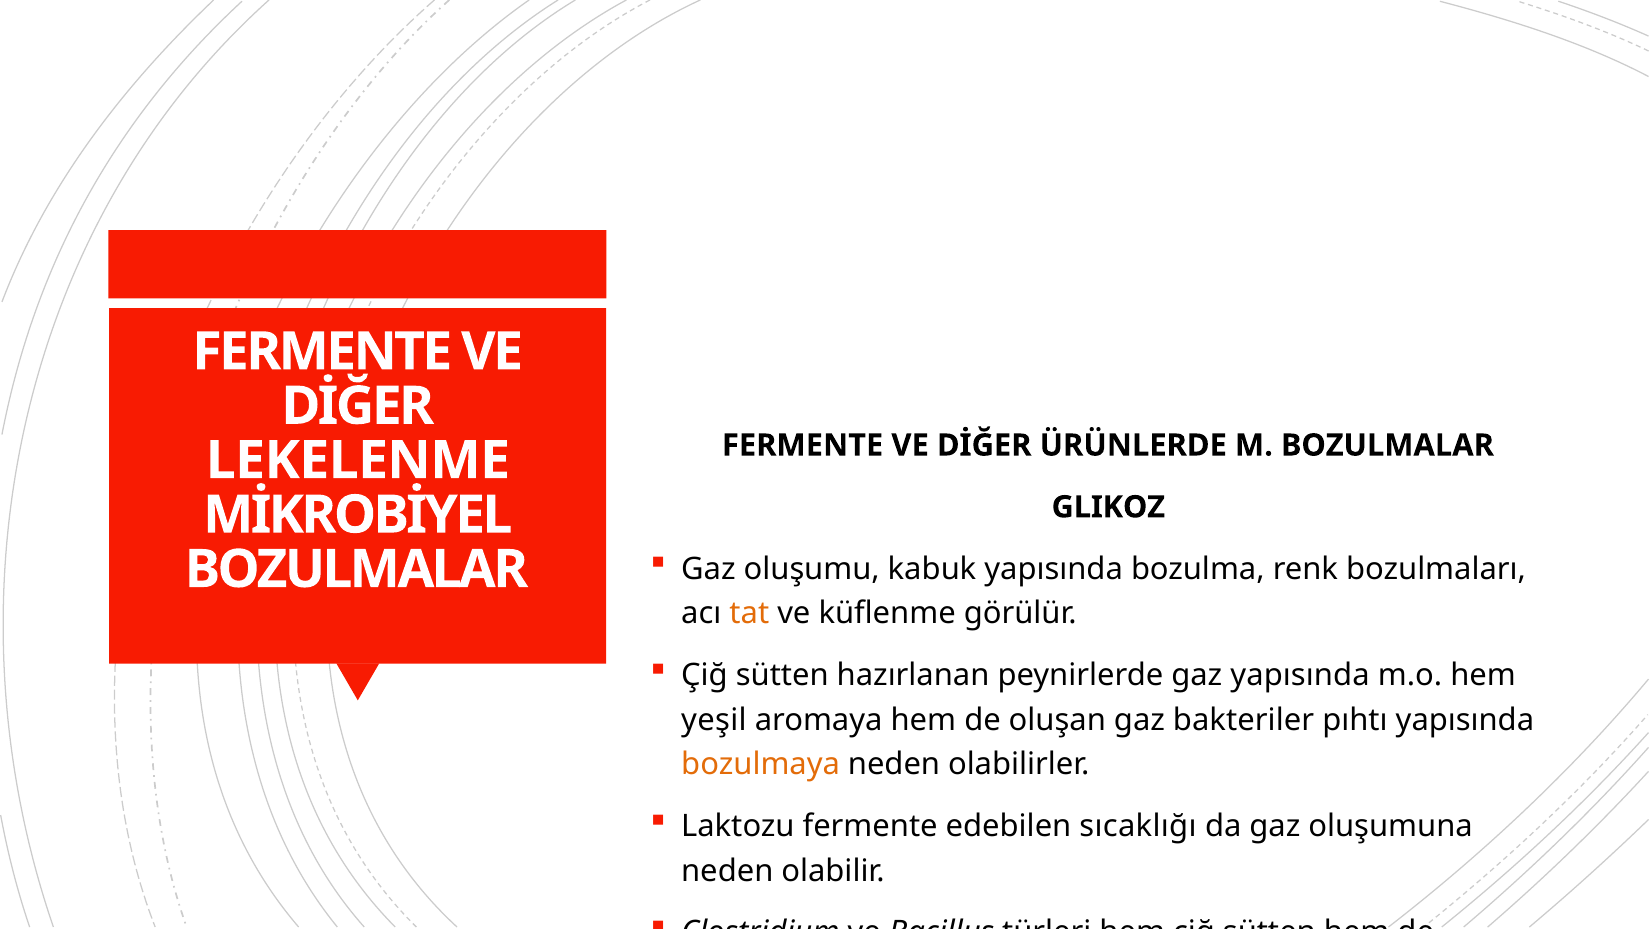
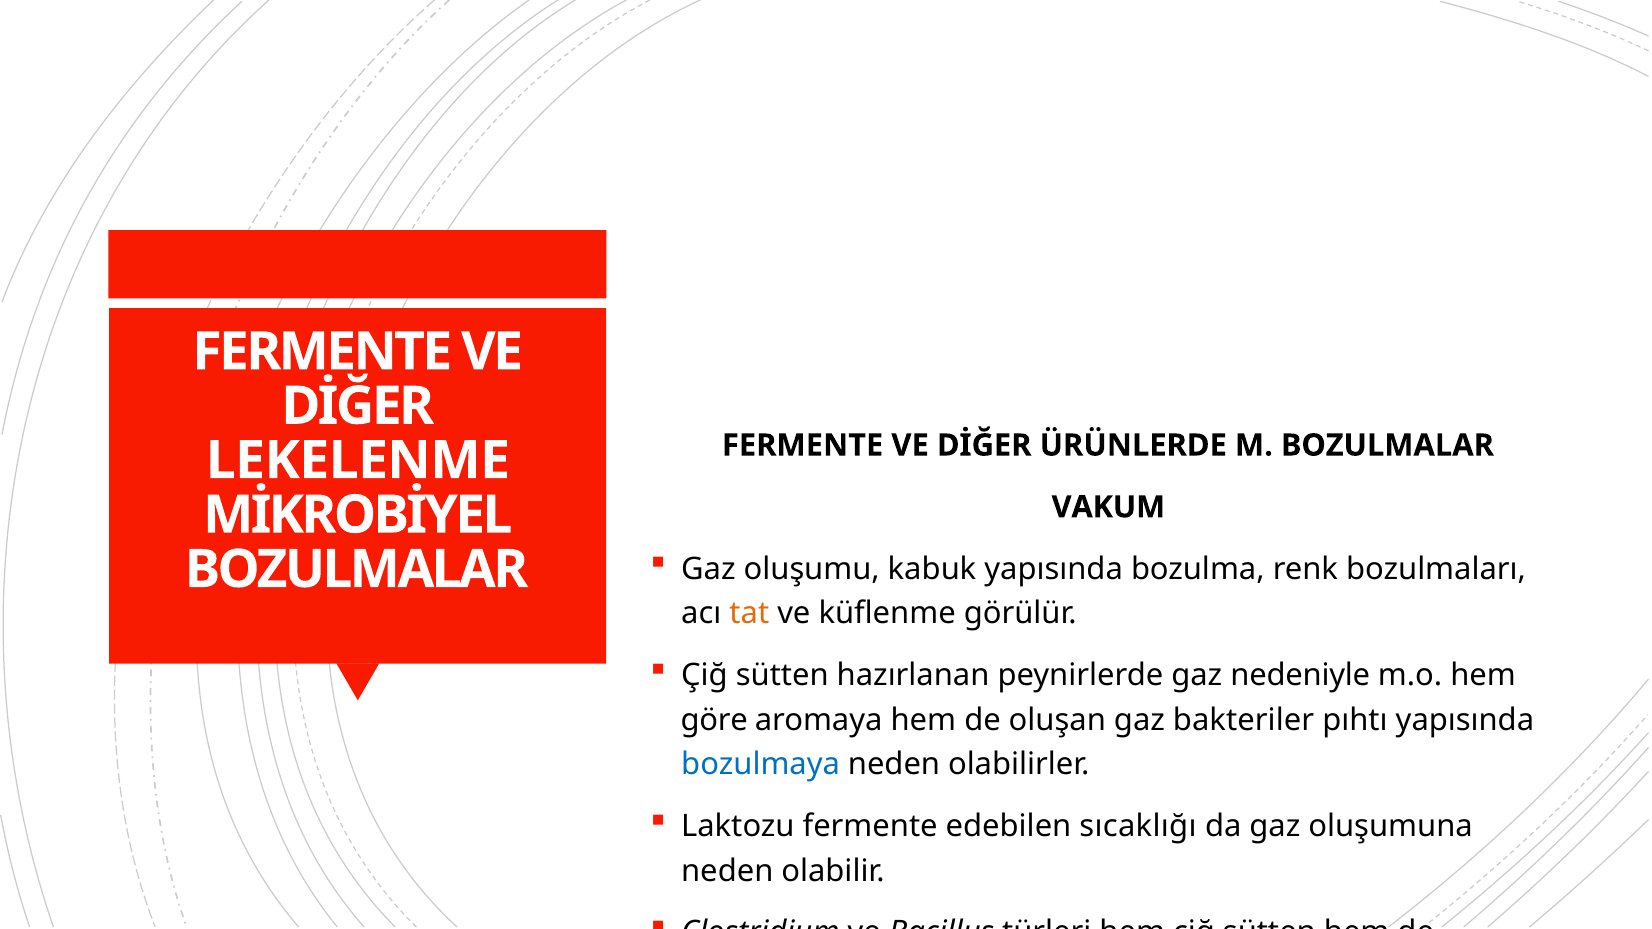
GLIKOZ: GLIKOZ -> VAKUM (1108, 507)
gaz yapısında: yapısında -> nedeniyle (1300, 675)
yeşil: yeşil -> göre (714, 720)
bozulmaya colour: orange -> blue (761, 765)
